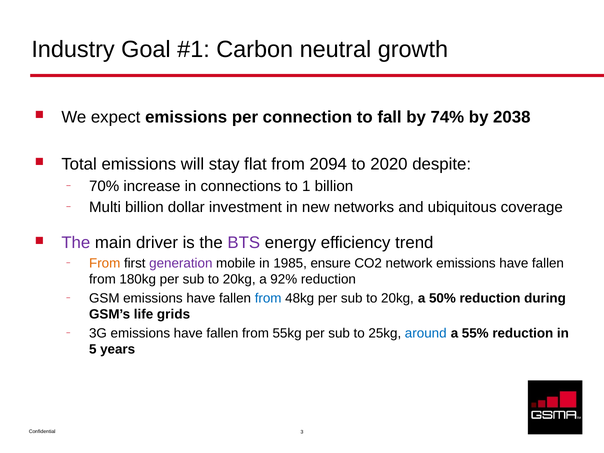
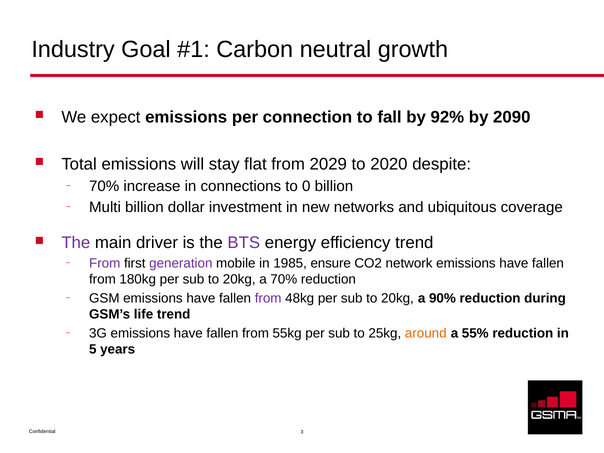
74%: 74% -> 92% (447, 117)
2038: 2038 -> 2090 (512, 117)
2094: 2094 -> 2029 (328, 164)
1: 1 -> 0 (306, 186)
From colour: orange -> purple (105, 263)
a 92%: 92% -> 70% (284, 280)
from colour: blue -> purple (268, 298)
50%: 50% -> 90% (442, 298)
life grids: grids -> trend (174, 314)
around colour: blue -> orange (426, 333)
